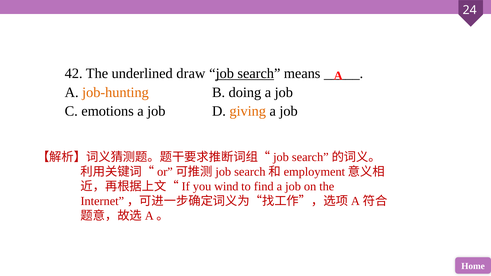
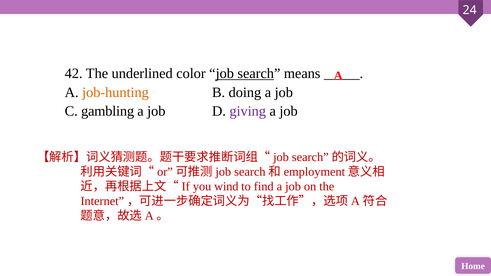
draw: draw -> color (191, 74)
emotions: emotions -> gambling (108, 111)
giving colour: orange -> purple (248, 111)
